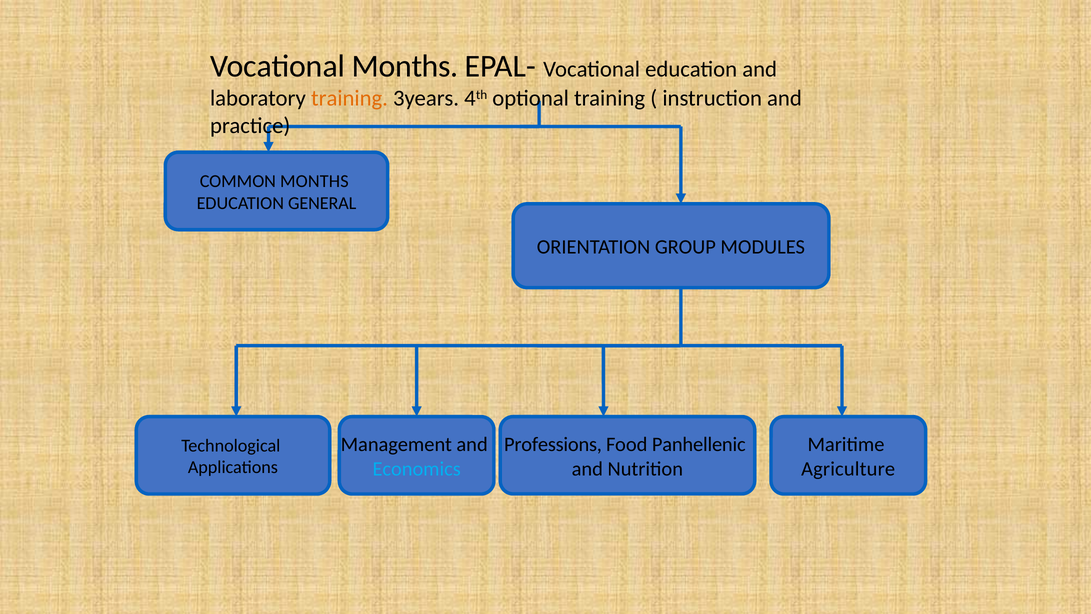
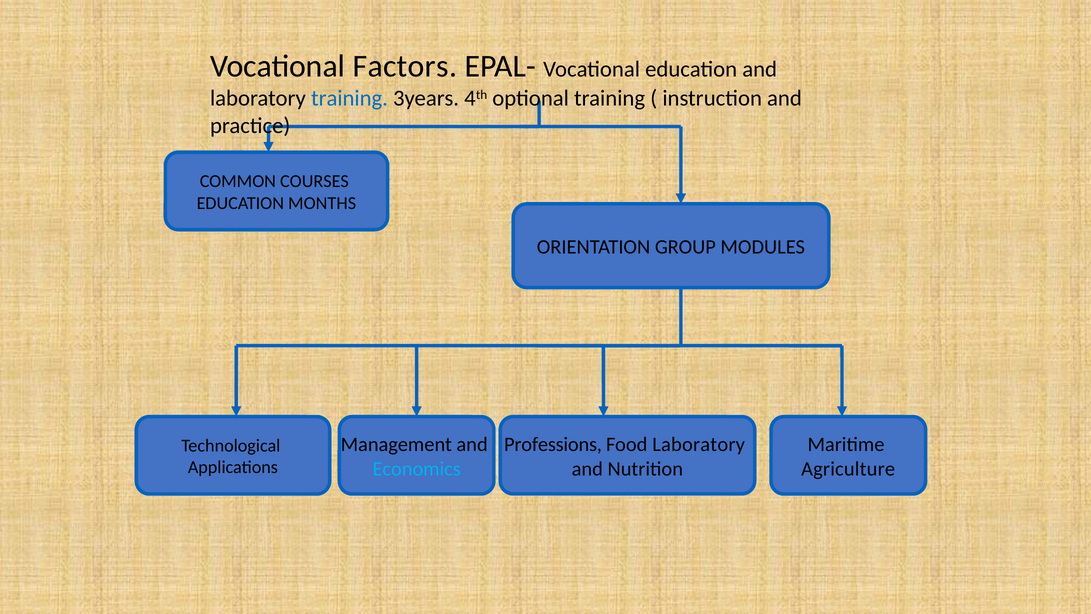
Vocational Months: Months -> Factors (405, 66)
training colour: orange -> blue (350, 98)
COMMON MONTHS: MONTHS -> COURSES (314, 181)
GENERAL: GENERAL -> MONTHS (322, 203)
Food Panhellenic: Panhellenic -> Laboratory (699, 444)
